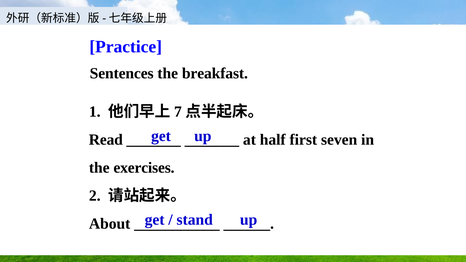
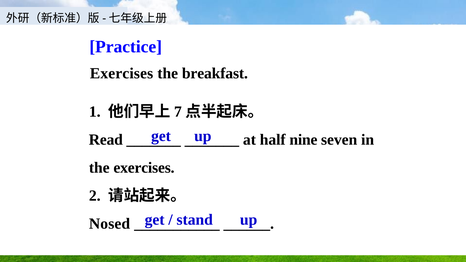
Sentences: Sentences -> Exercises (122, 74)
first: first -> nine (303, 140)
About: About -> Nosed (110, 224)
